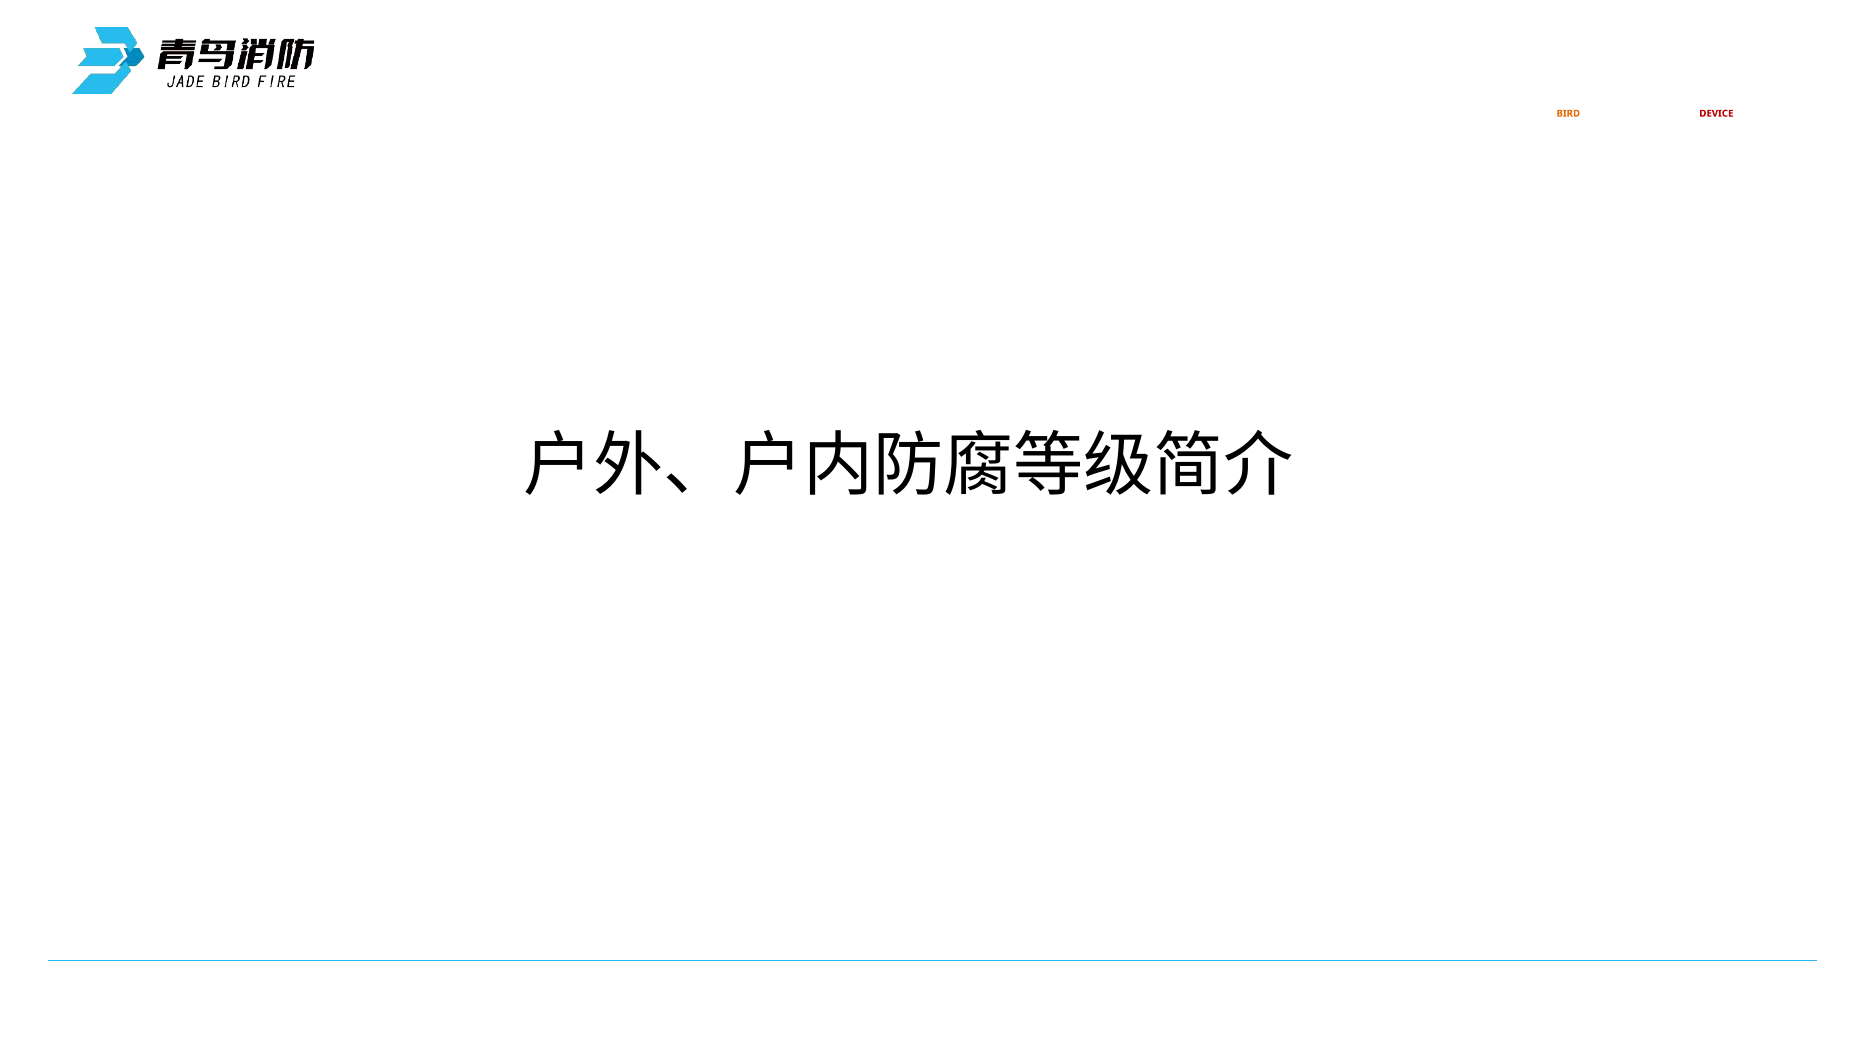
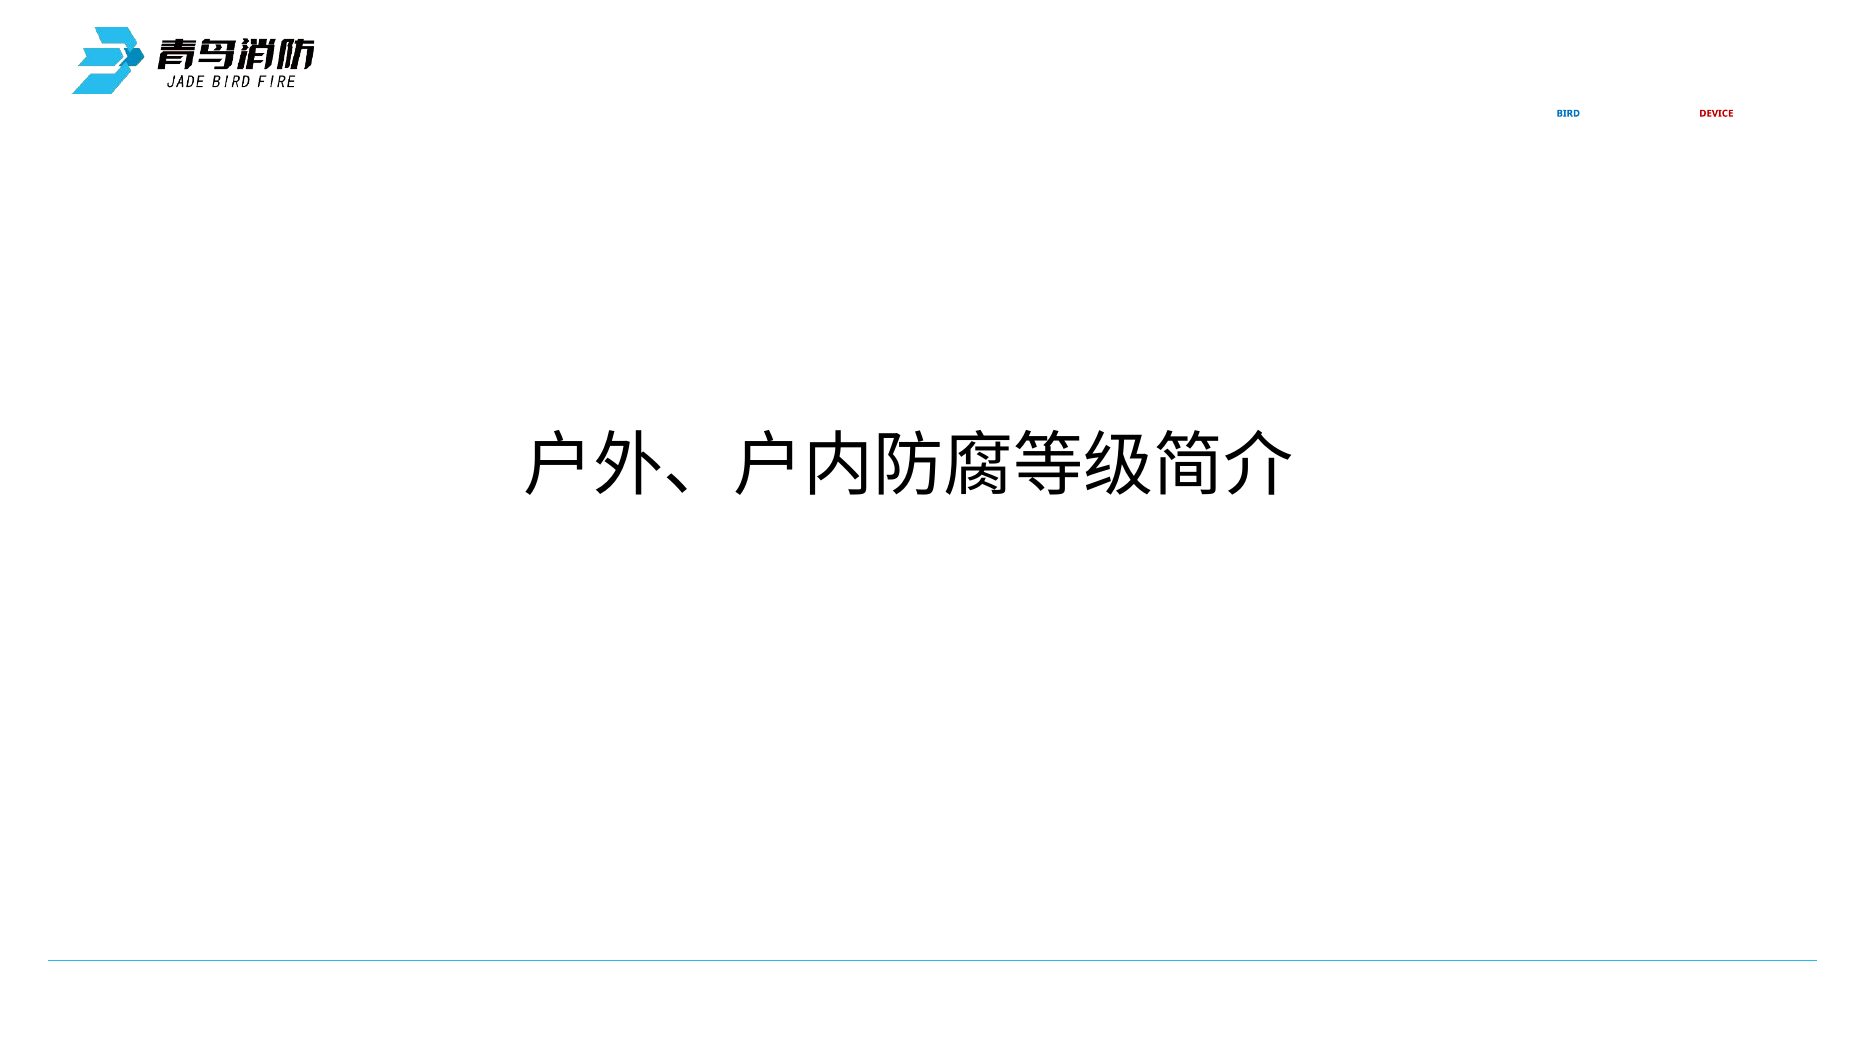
BIRD colour: orange -> blue (1568, 114)
